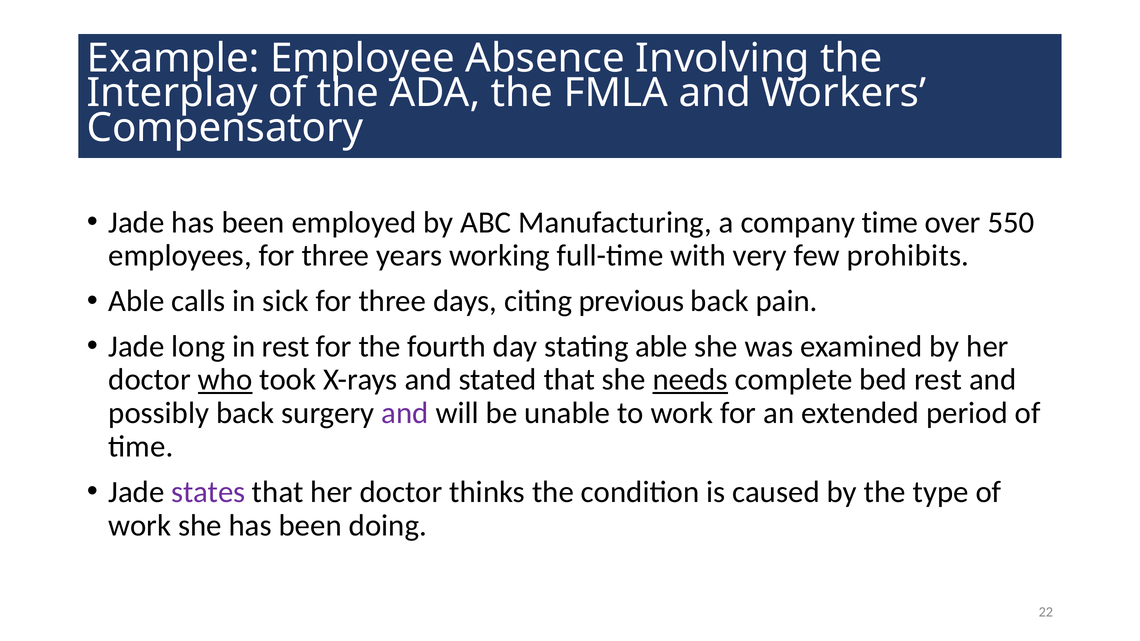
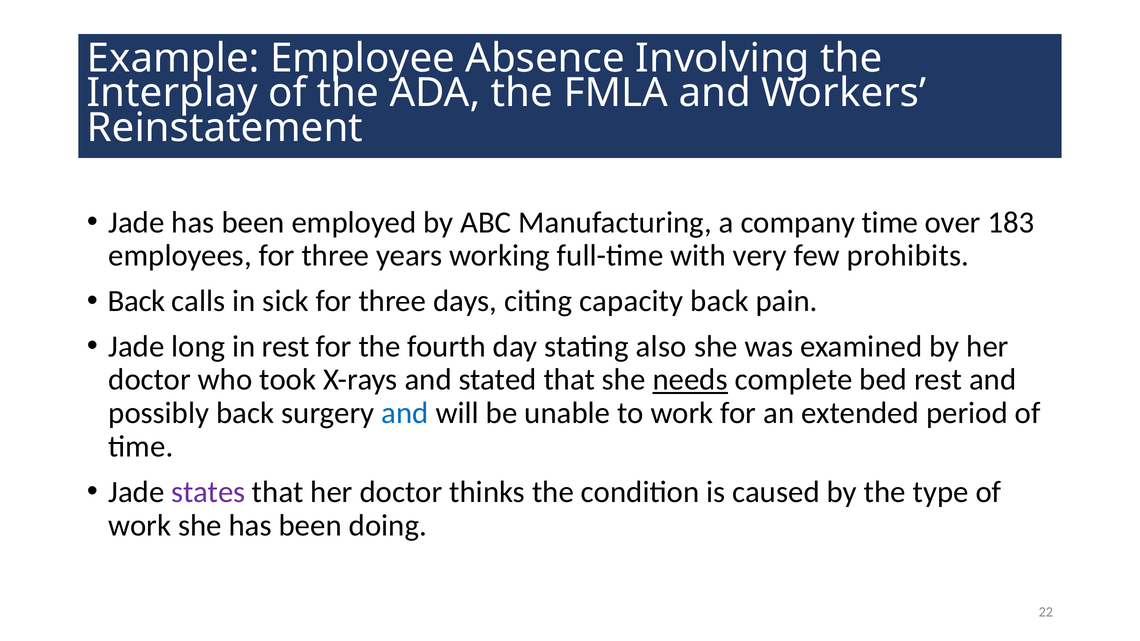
Compensatory: Compensatory -> Reinstatement (225, 128)
550: 550 -> 183 (1011, 222)
Able: Able -> Back (137, 301)
previous: previous -> capacity (631, 301)
stating able: able -> also (661, 347)
who underline: present -> none (225, 380)
and colour: purple -> blue (405, 413)
